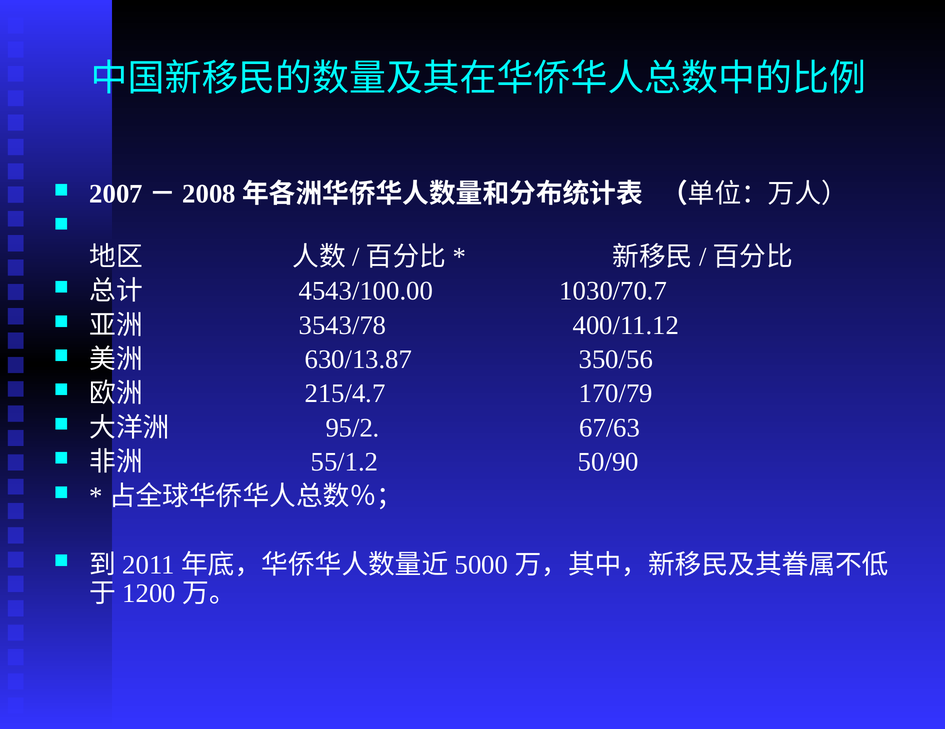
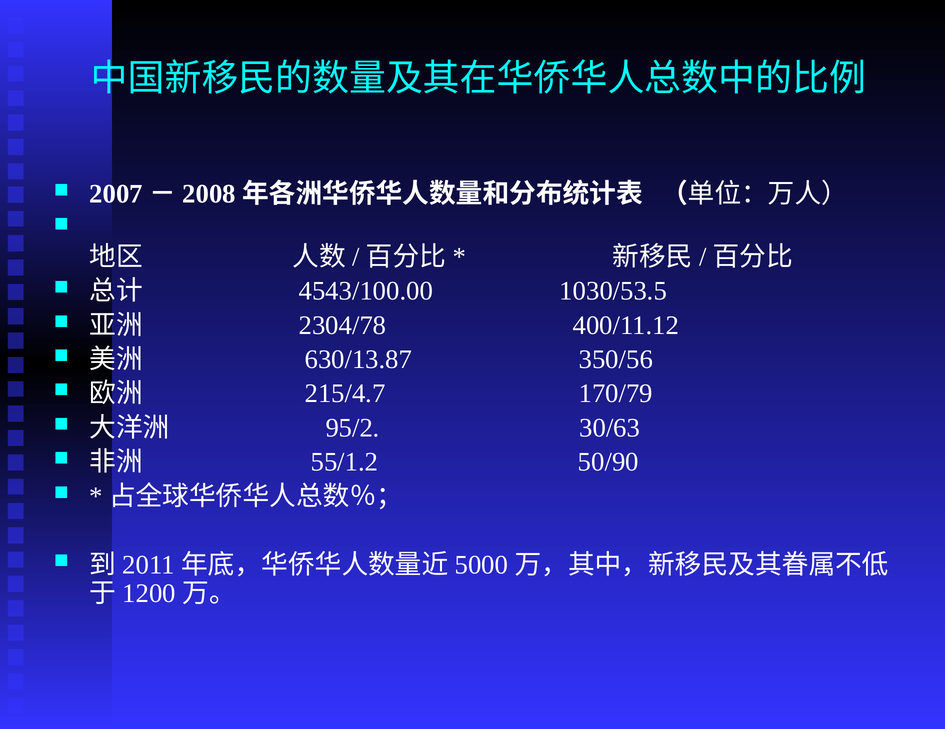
1030/70.7: 1030/70.7 -> 1030/53.5 (613, 291)
3543/78: 3543/78 -> 2304/78 (343, 325)
67/63: 67/63 -> 30/63 (610, 428)
